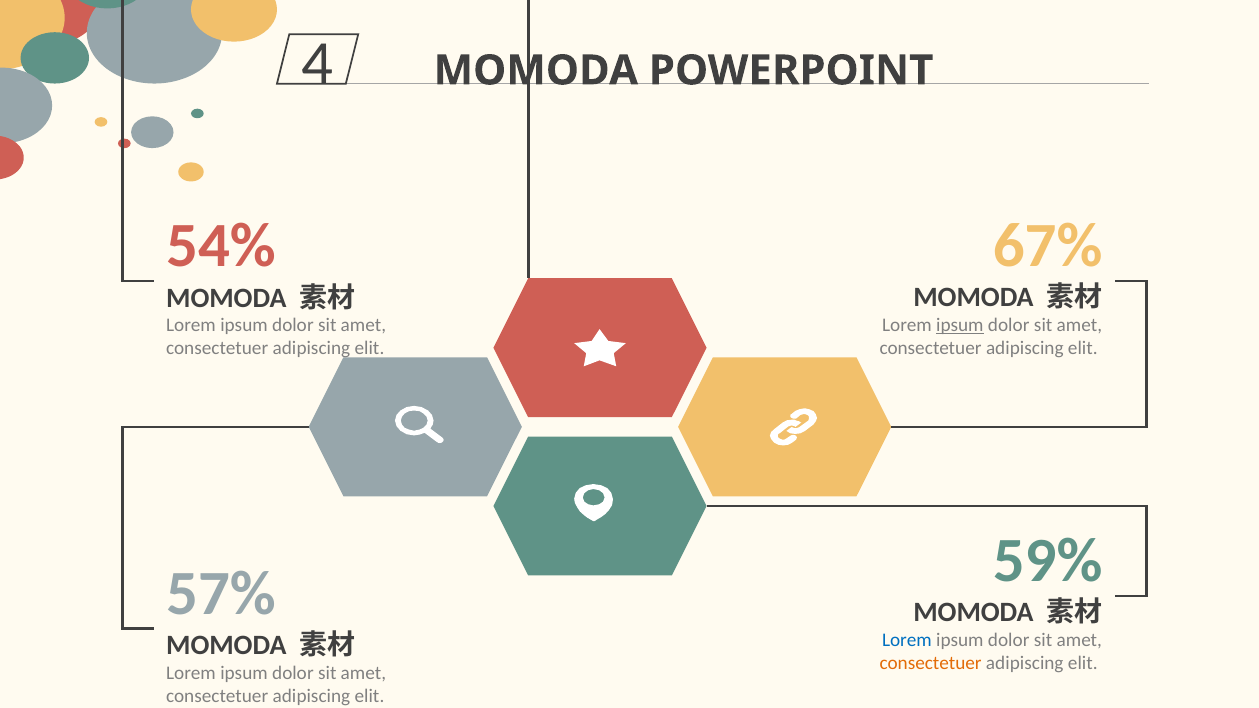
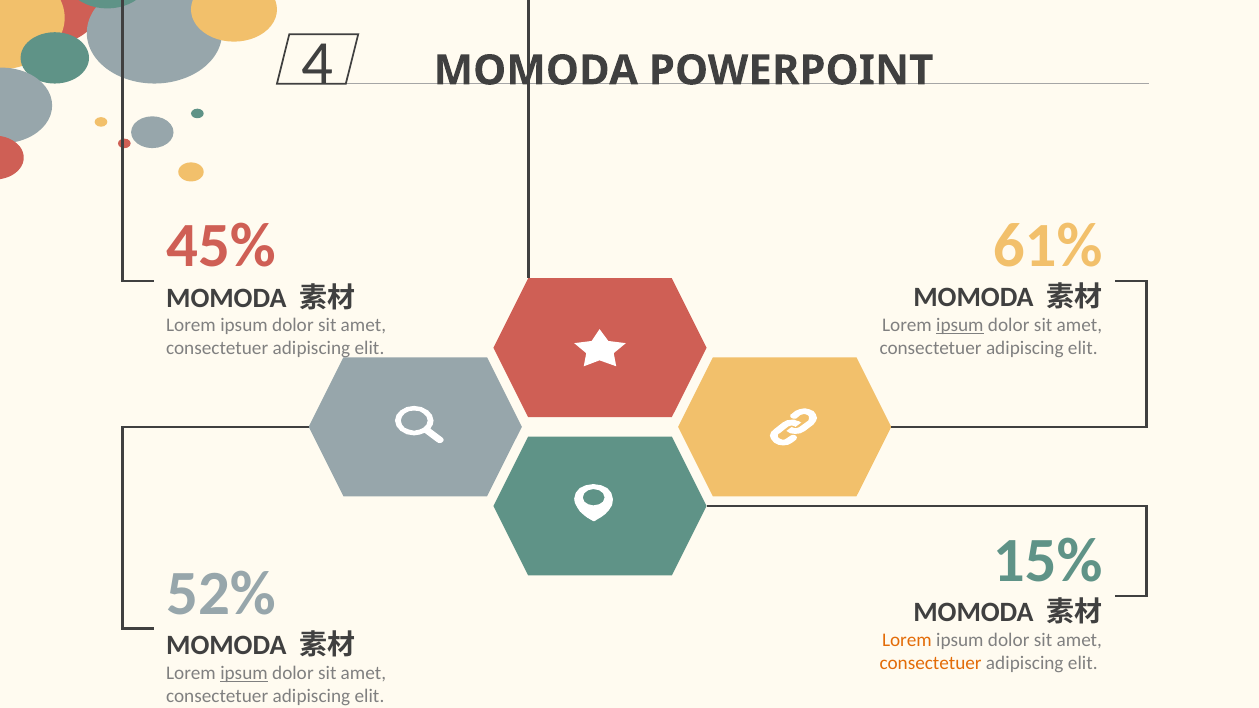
67%: 67% -> 61% (1048, 246)
54%: 54% -> 45% (221, 246)
59%: 59% -> 15% (1048, 561)
57%: 57% -> 52% (221, 594)
Lorem colour: blue -> orange (907, 640)
ipsum underline: none -> present (244, 673)
